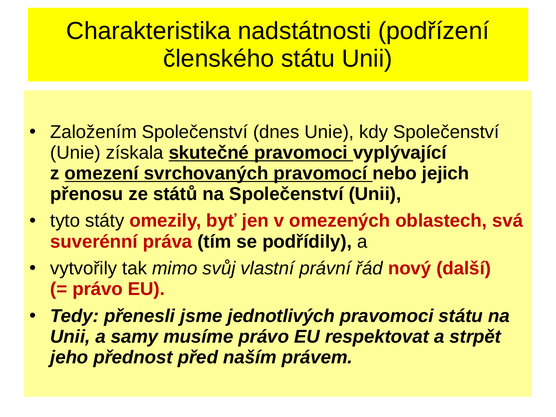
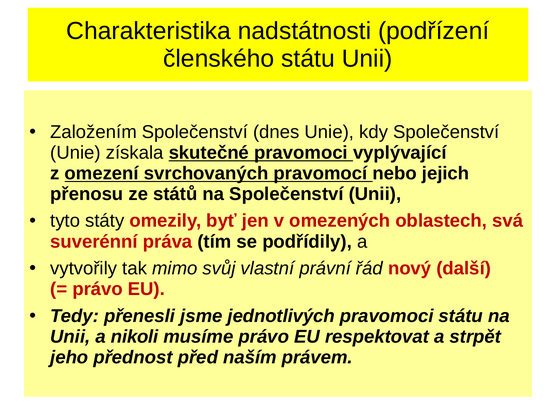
samy: samy -> nikoli (135, 337)
